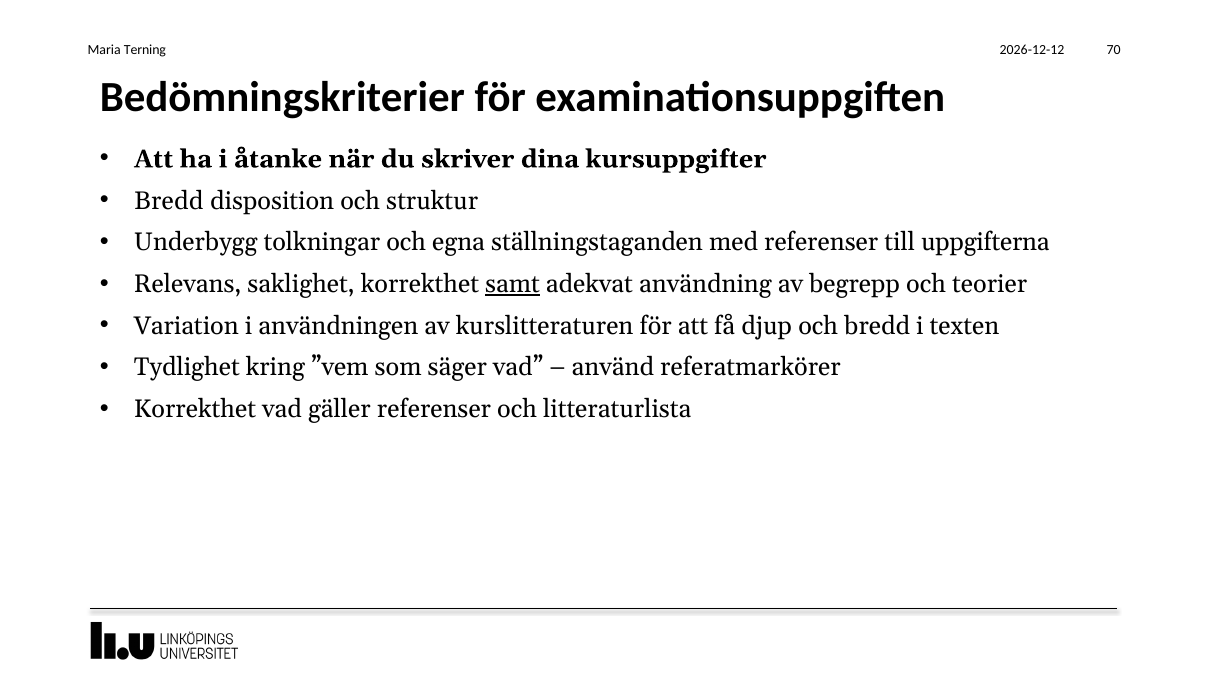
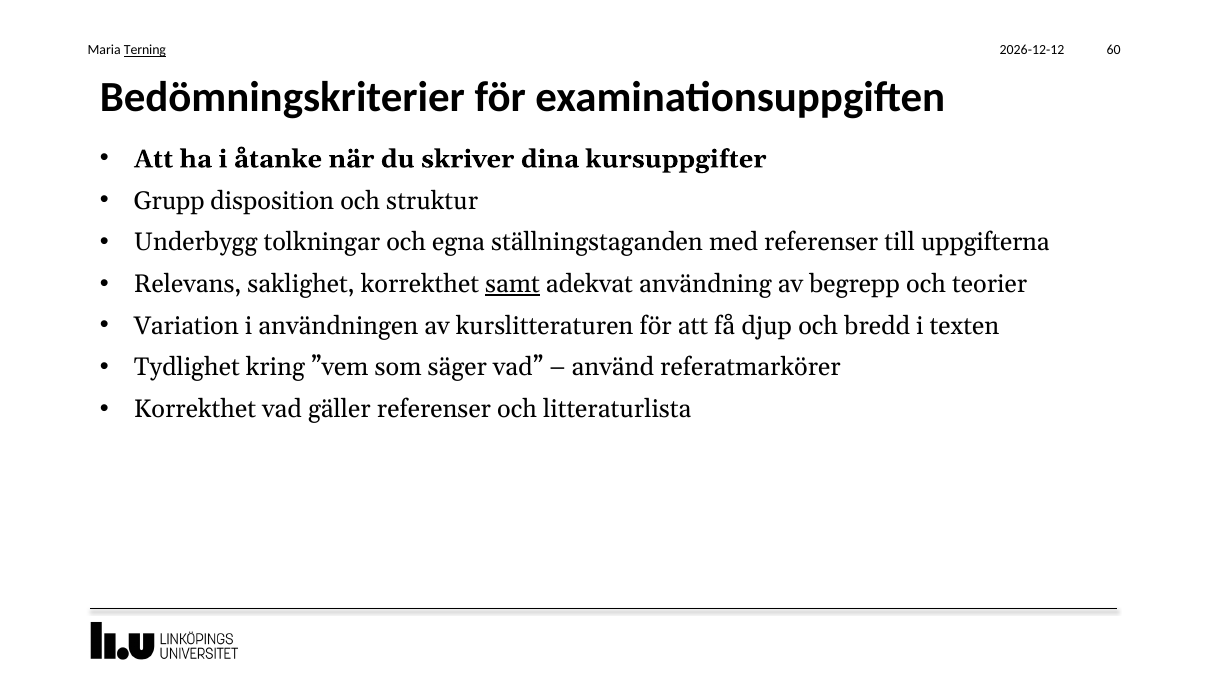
70: 70 -> 60 (1114, 50)
Terning underline: none -> present (145, 50)
Bredd: Bredd -> Grupp (169, 201)
